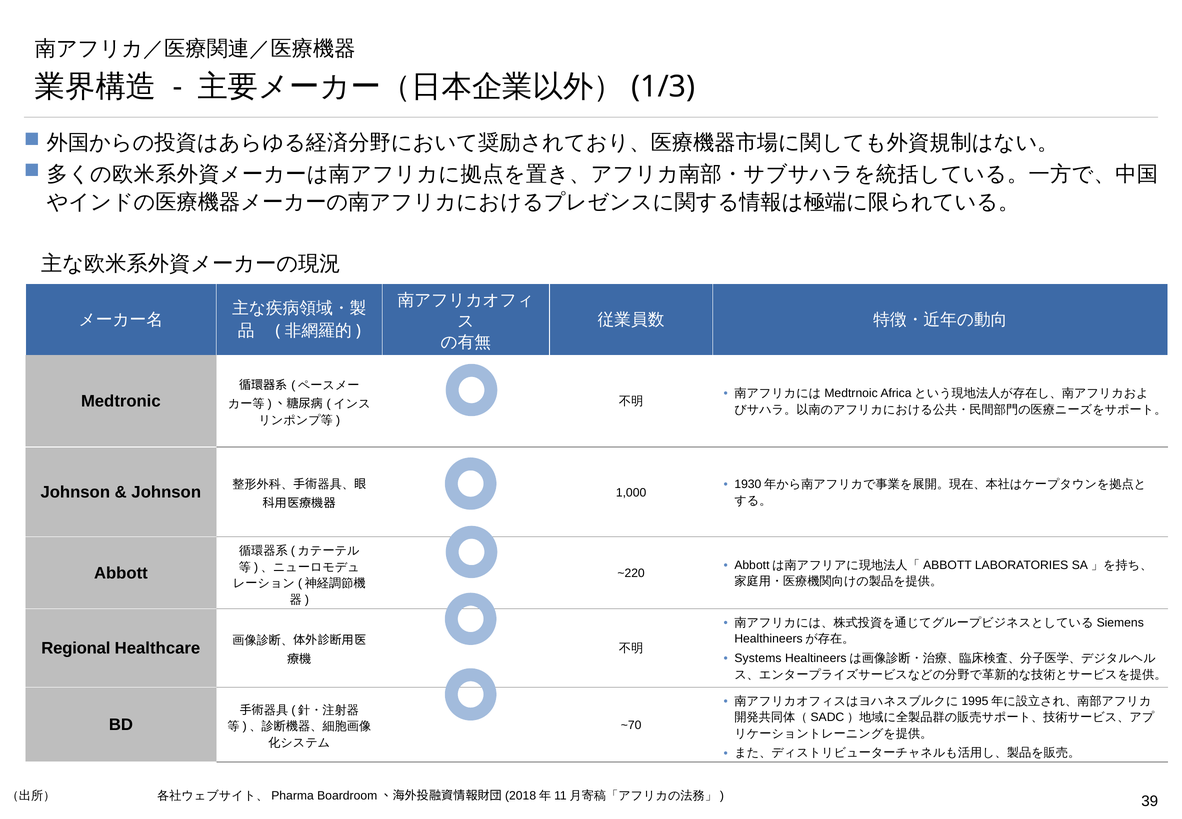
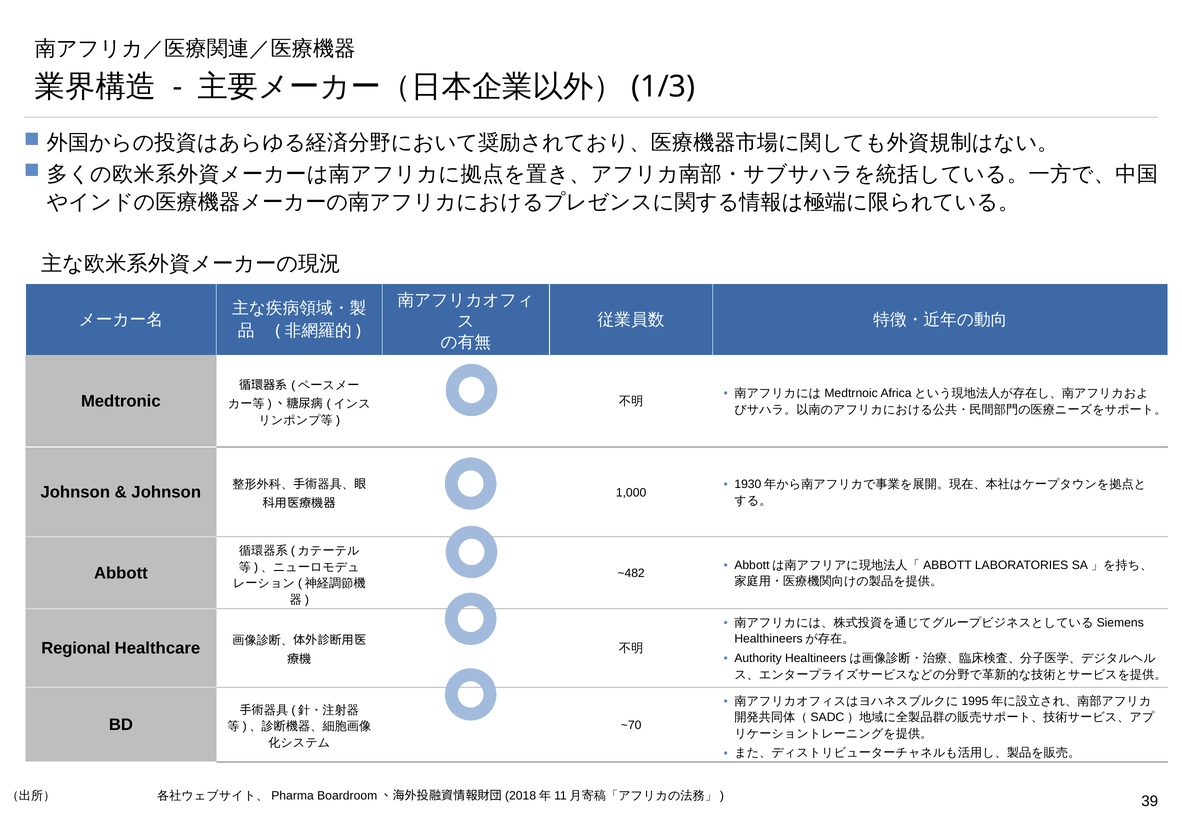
~220: ~220 -> ~482 (631, 573)
Systems: Systems -> Authority (758, 658)
